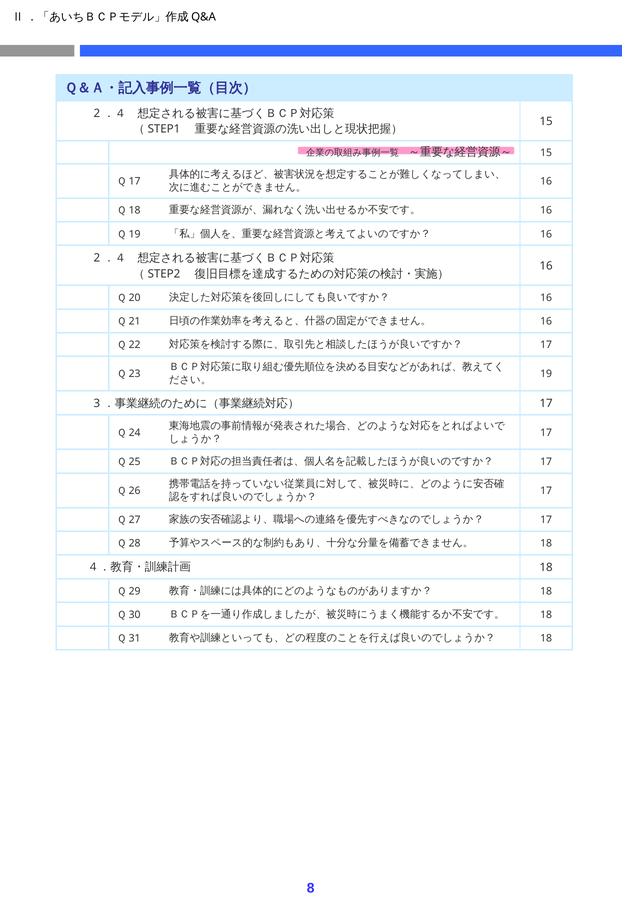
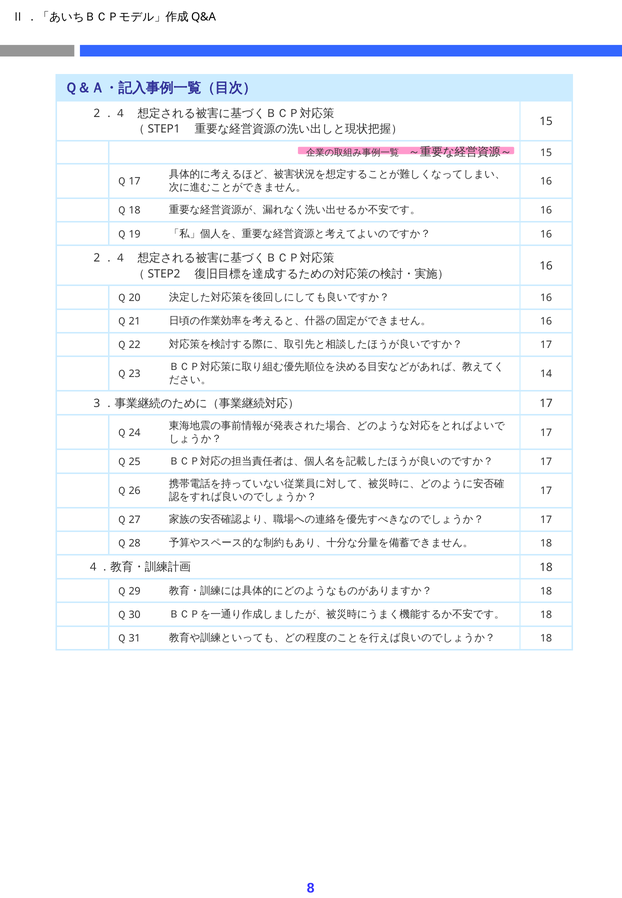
19: 19 -> 14 (546, 374)
